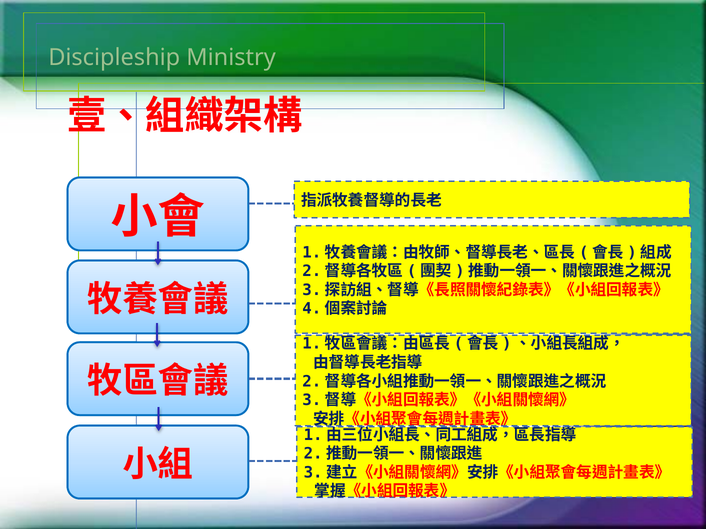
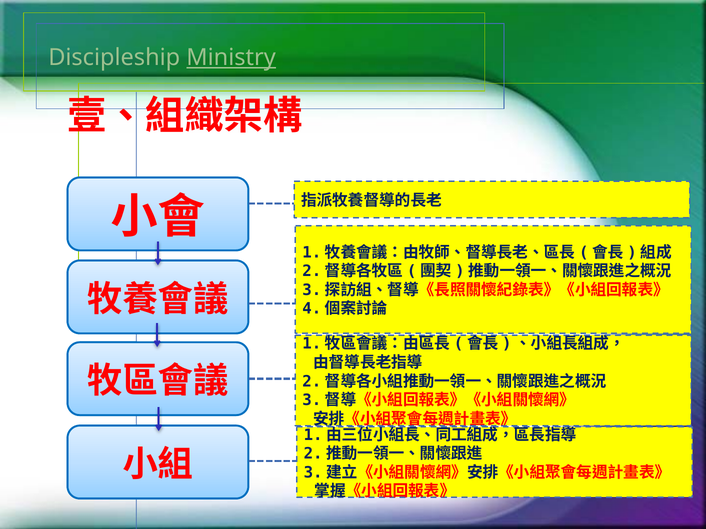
Ministry underline: none -> present (231, 58)
